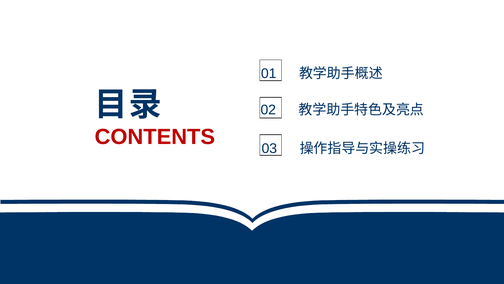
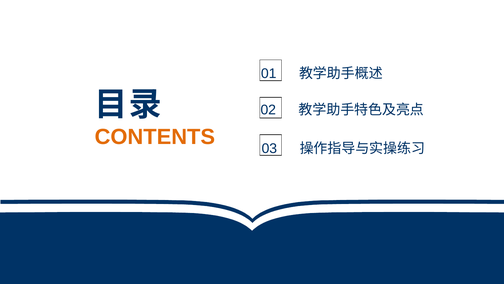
CONTENTS colour: red -> orange (155, 137)
